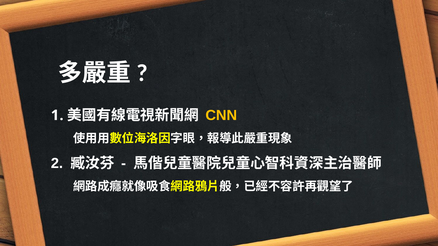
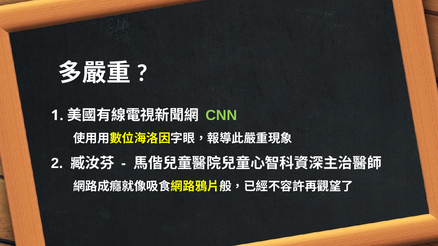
CNN colour: yellow -> light green (221, 115)
